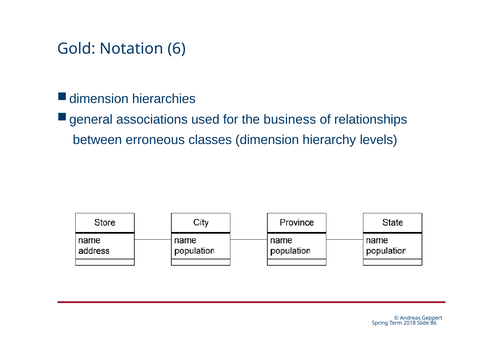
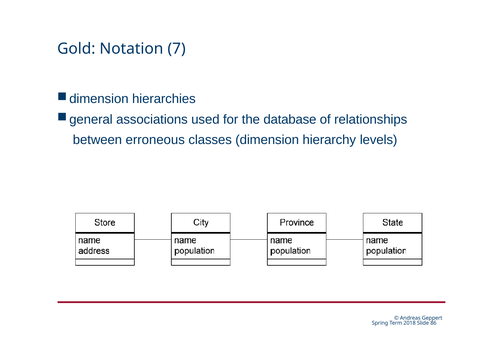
6: 6 -> 7 (177, 49)
business: business -> database (290, 120)
